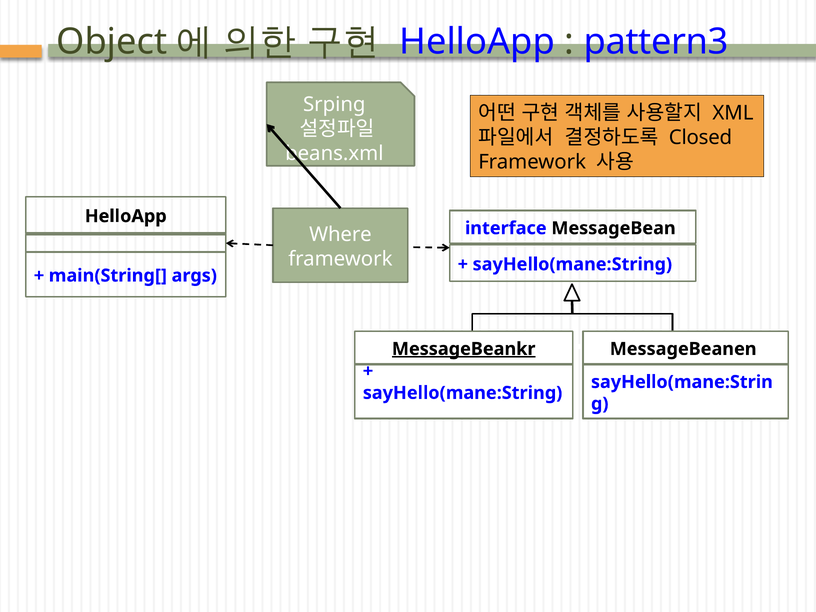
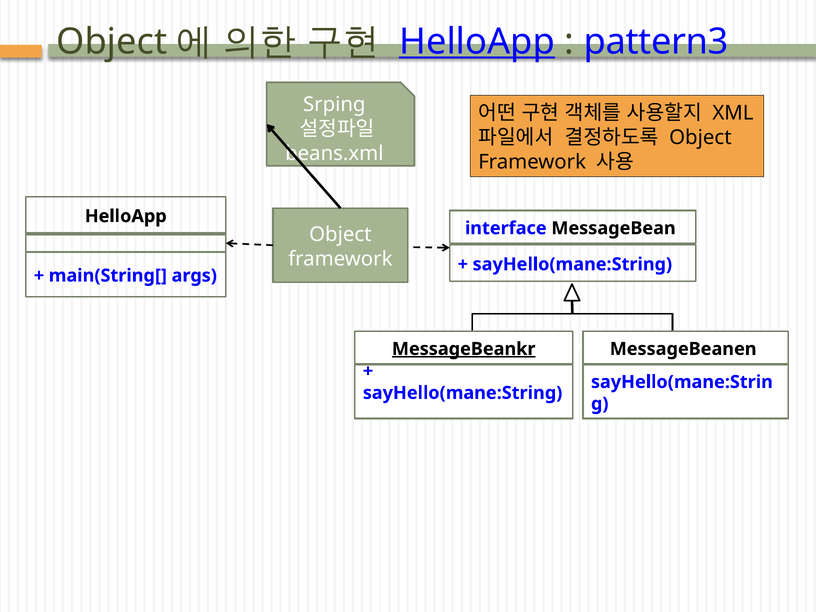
HelloApp underline: none -> present (477, 42)
Closed: Closed -> Object (700, 137)
Where: Where -> Object (340, 234)
